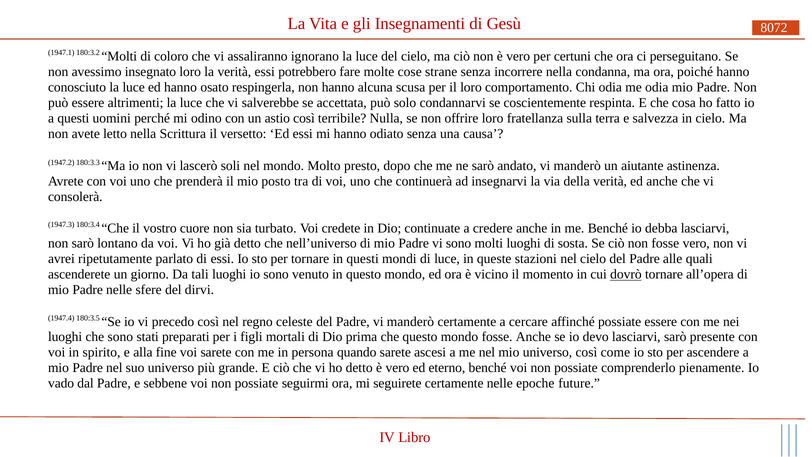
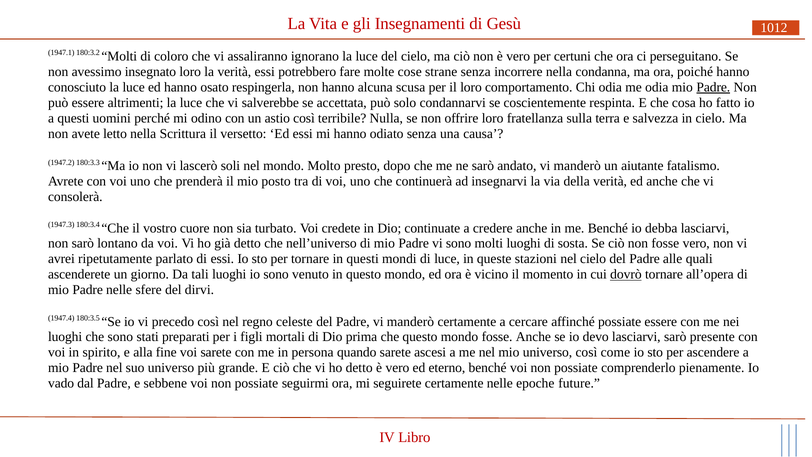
8072: 8072 -> 1012 (774, 28)
Padre underline: none -> present (713, 87)
astinenza: astinenza -> fatalismo (693, 166)
